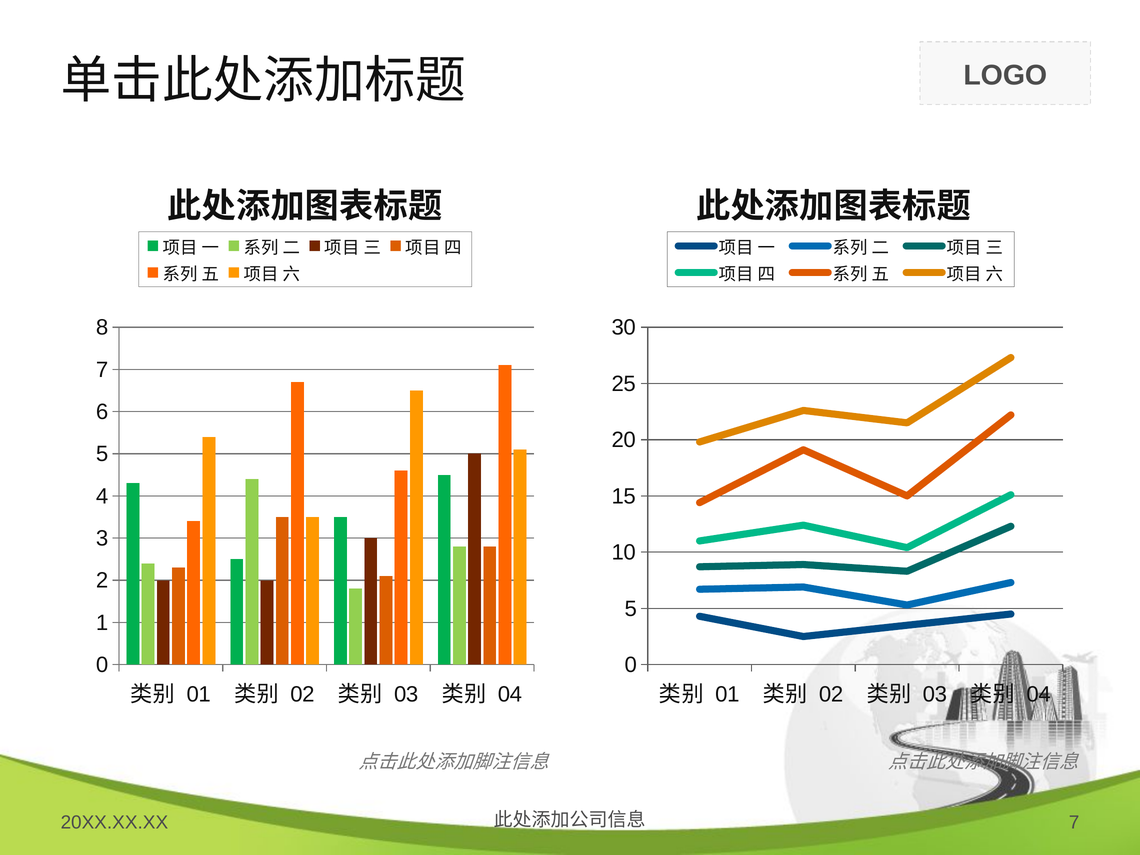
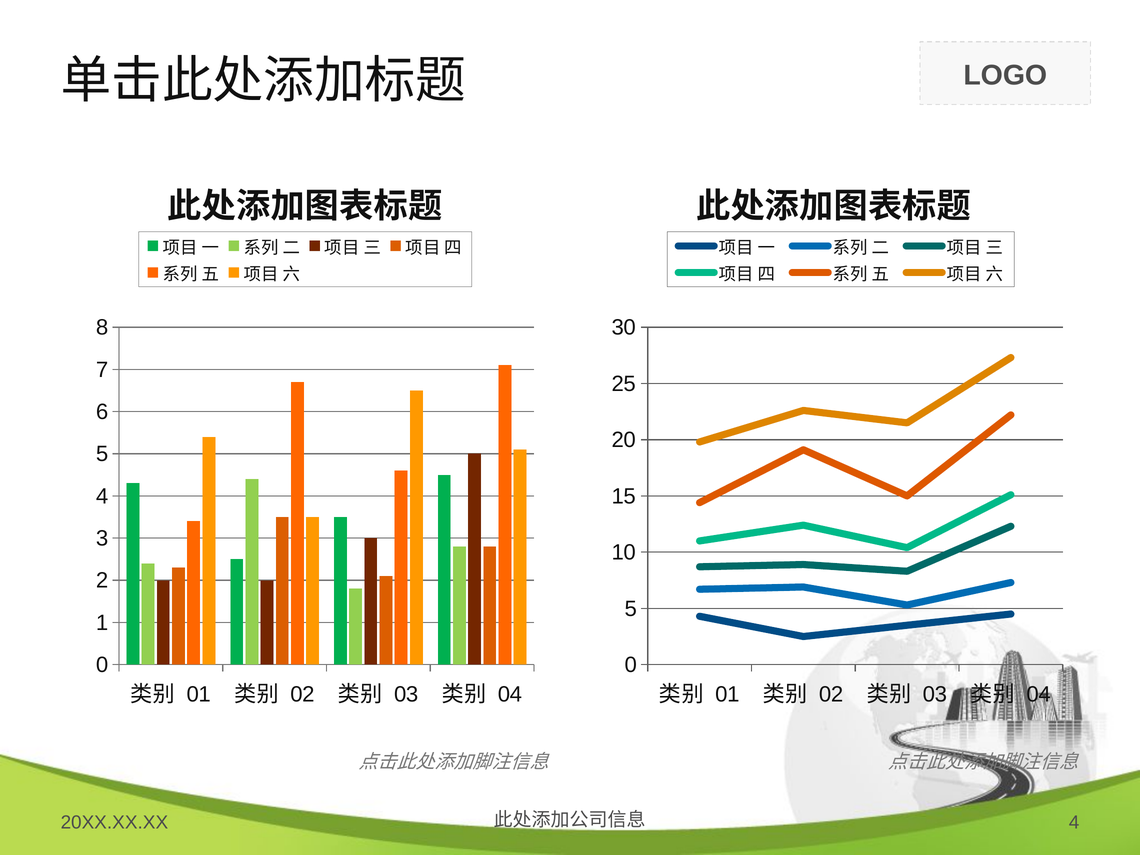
7: 7 -> 4 (1074, 823)
